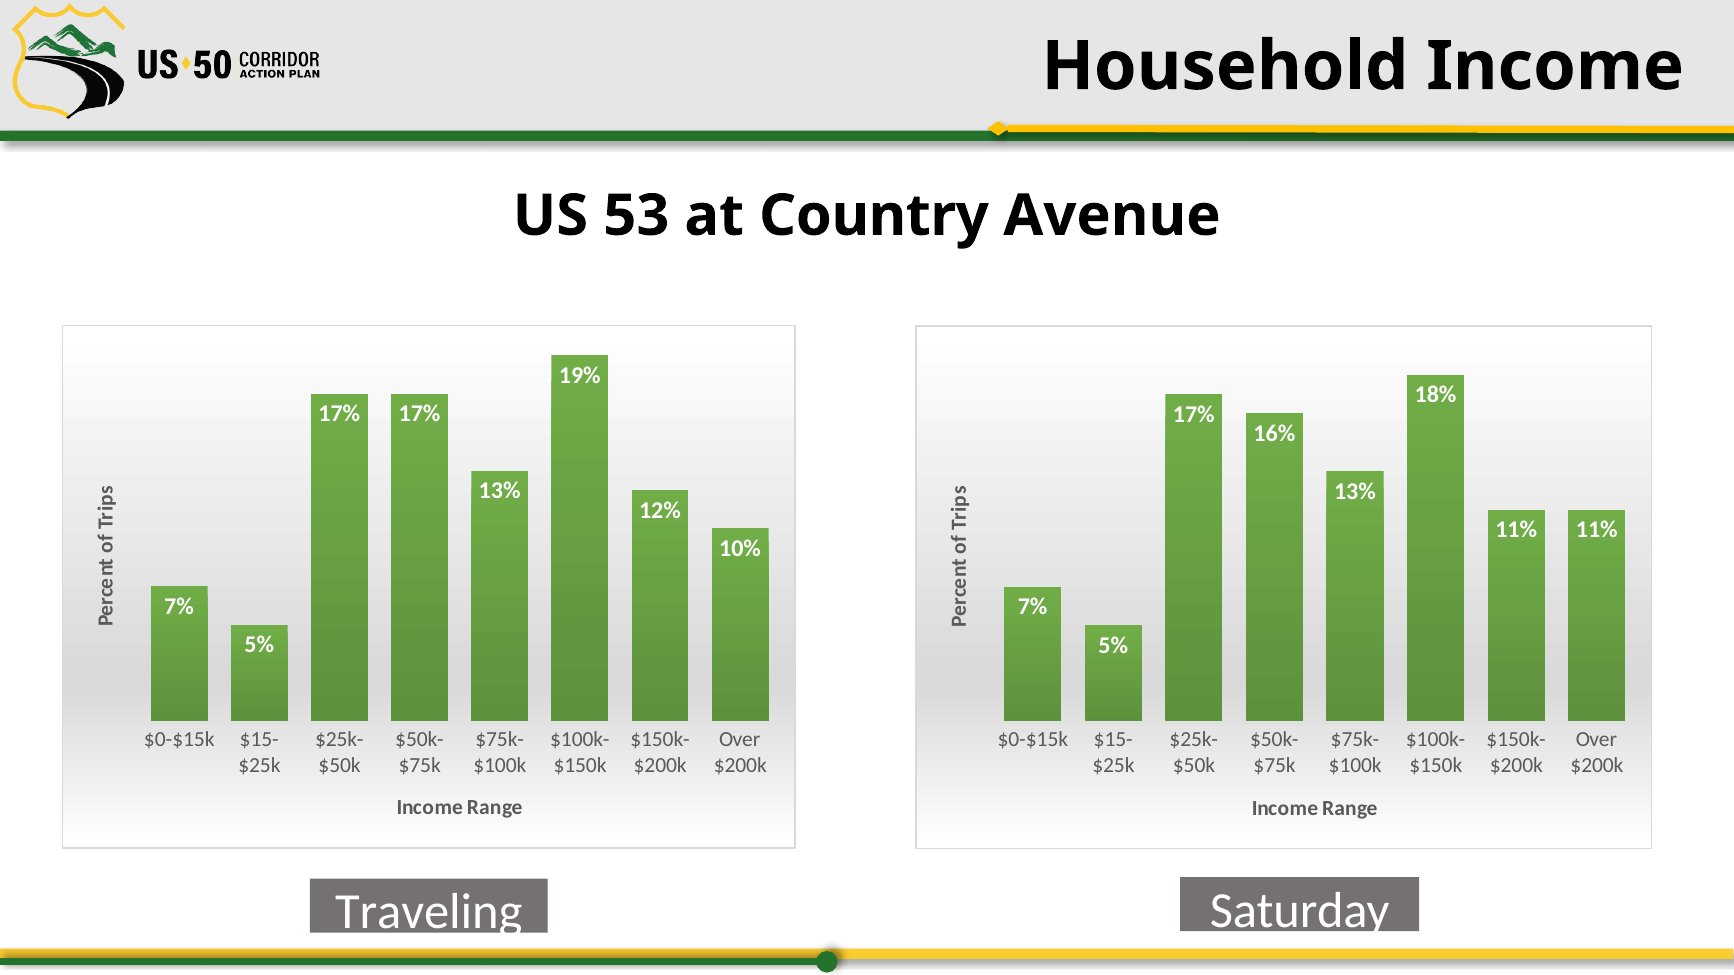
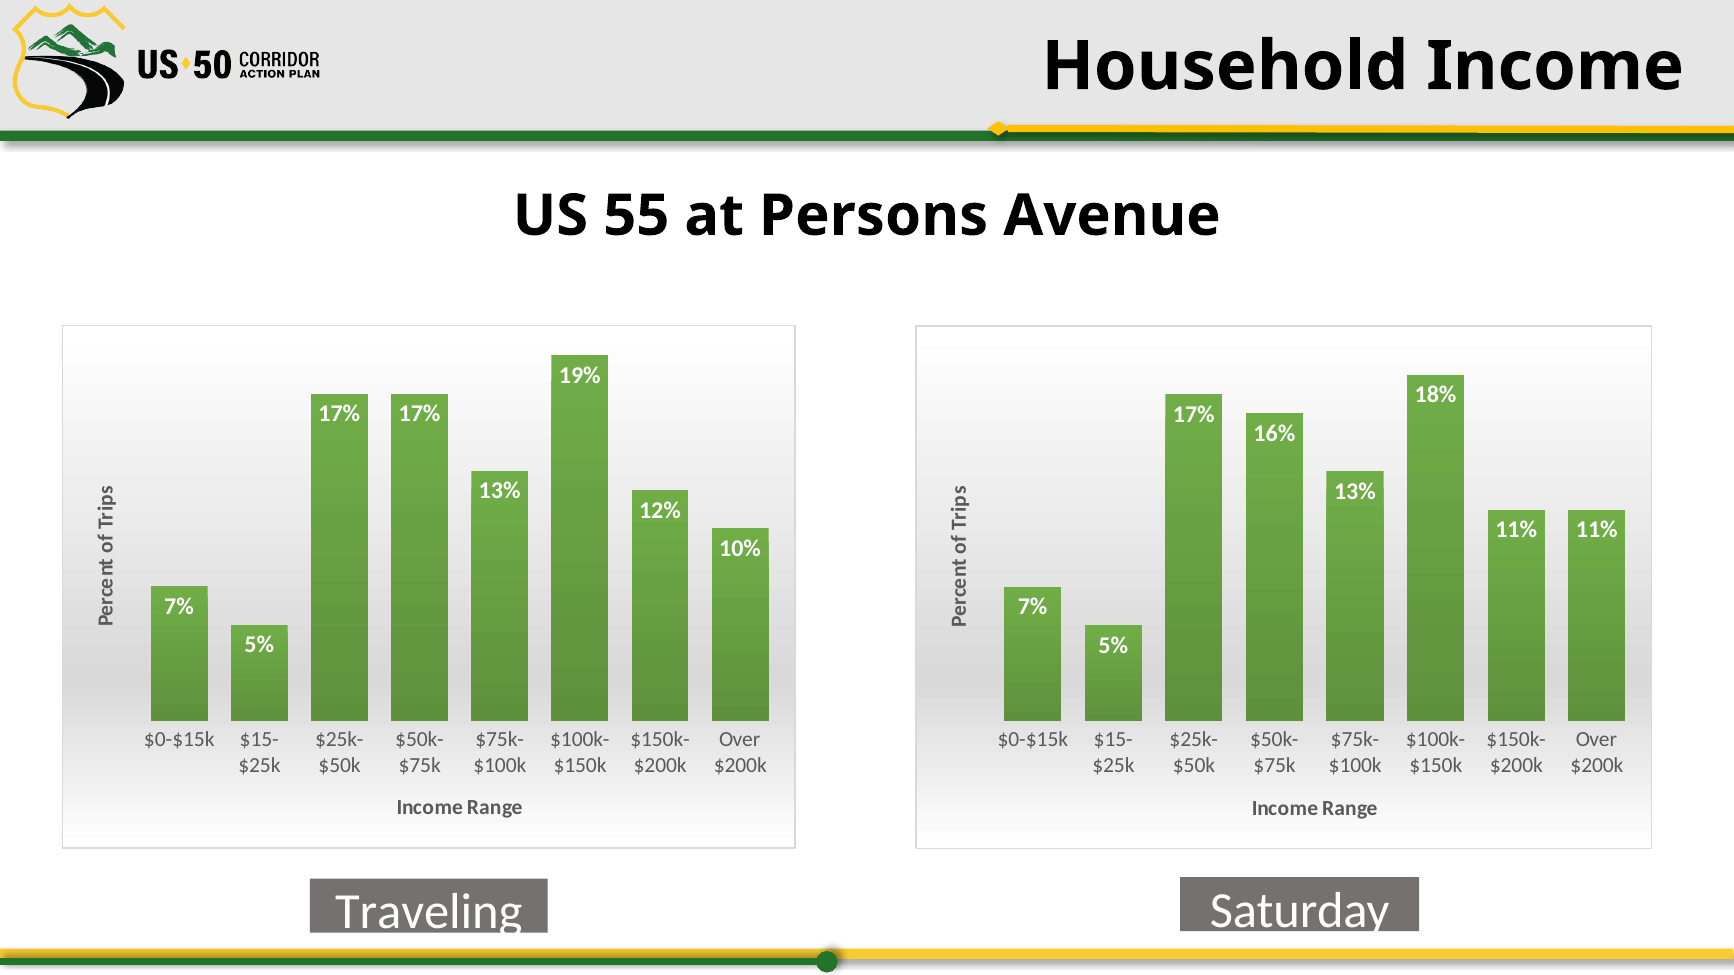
53: 53 -> 55 (636, 216)
Country: Country -> Persons (874, 216)
